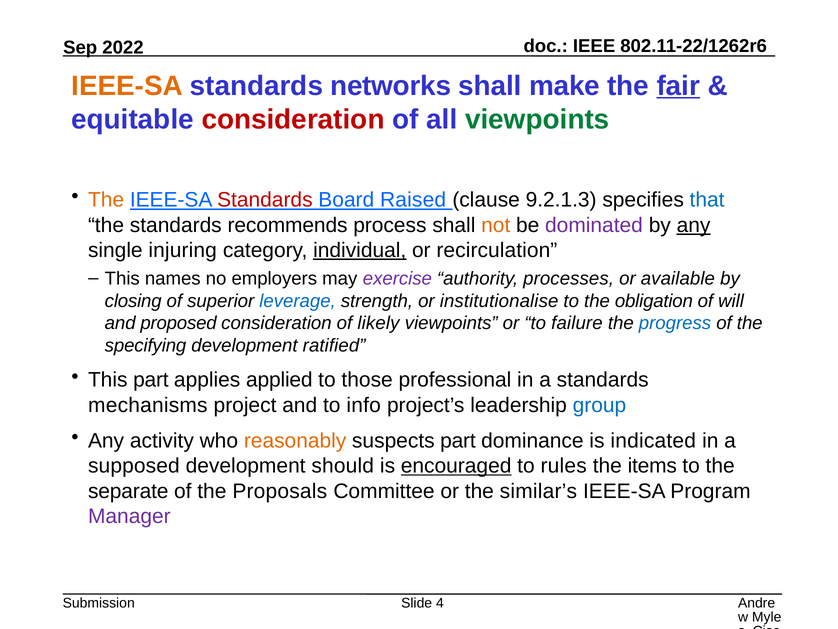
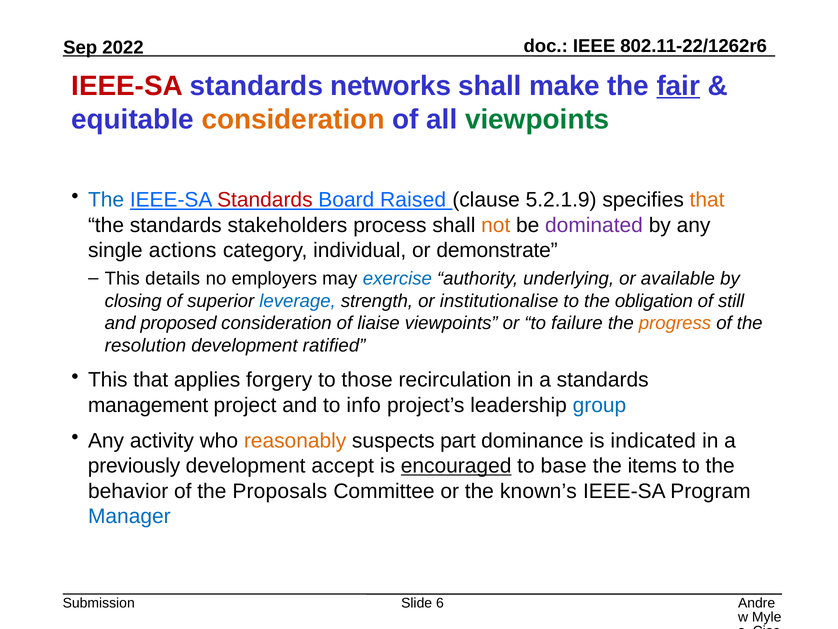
IEEE-SA colour: orange -> red (127, 86)
consideration colour: red -> orange (293, 119)
The colour: orange -> blue (106, 200)
9.2.1.3: 9.2.1.3 -> 5.2.1.9 (561, 200)
that colour: blue -> orange (707, 200)
recommends: recommends -> stakeholders (287, 225)
any underline: present -> none (694, 225)
injuring: injuring -> actions (183, 250)
individual underline: present -> none (360, 250)
recirculation: recirculation -> demonstrate (497, 250)
names: names -> details (173, 278)
exercise colour: purple -> blue (397, 278)
processes: processes -> underlying (569, 278)
will: will -> still (731, 301)
likely: likely -> liaise (379, 323)
progress colour: blue -> orange (675, 323)
specifying: specifying -> resolution (145, 345)
This part: part -> that (151, 380)
applied: applied -> forgery (279, 380)
professional: professional -> recirculation (455, 380)
mechanisms: mechanisms -> management (148, 405)
supposed: supposed -> previously (134, 466)
should: should -> accept (343, 466)
rules: rules -> base (564, 466)
separate: separate -> behavior (128, 491)
similar’s: similar’s -> known’s (538, 491)
Manager colour: purple -> blue (129, 516)
4: 4 -> 6 (440, 603)
